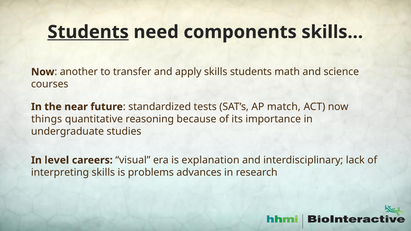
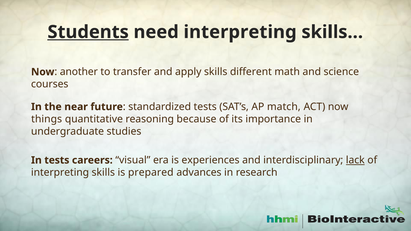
need components: components -> interpreting (240, 32)
skills students: students -> different (251, 72)
In level: level -> tests (57, 160)
explanation: explanation -> experiences (211, 160)
lack underline: none -> present (355, 160)
problems: problems -> prepared (151, 173)
